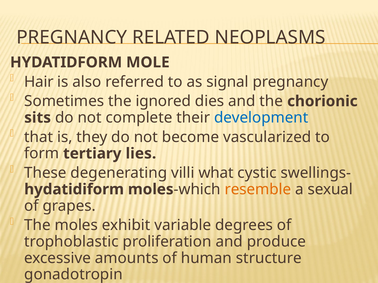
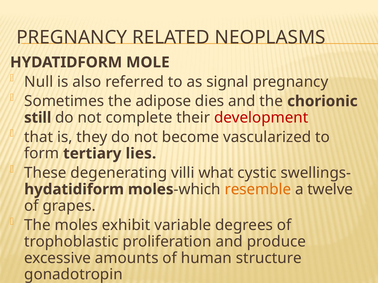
Hair: Hair -> Null (39, 82)
ignored: ignored -> adipose (163, 101)
sits: sits -> still (38, 118)
development colour: blue -> red (261, 118)
sexual: sexual -> twelve (330, 190)
